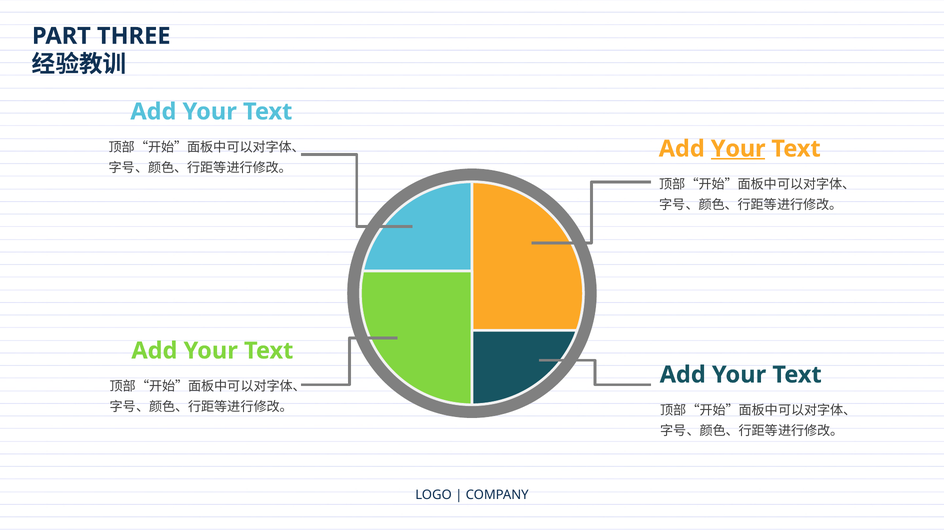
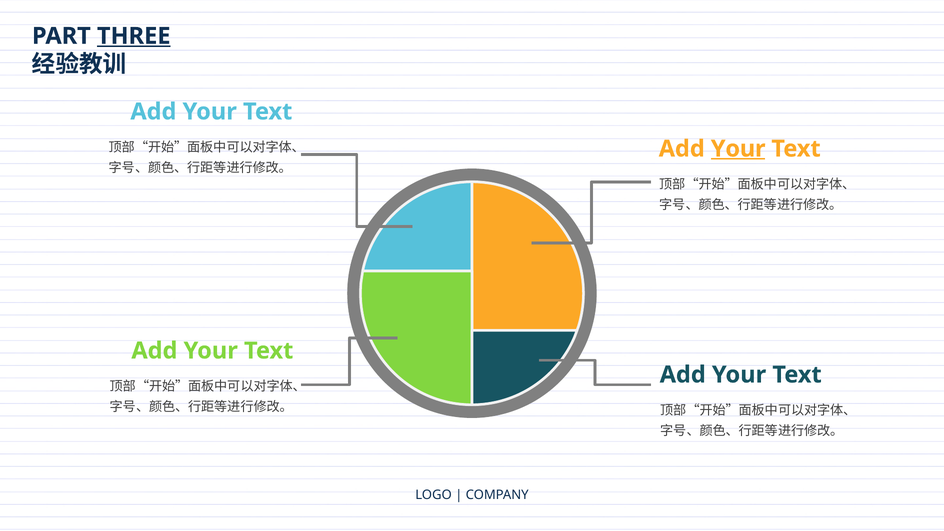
THREE underline: none -> present (134, 36)
